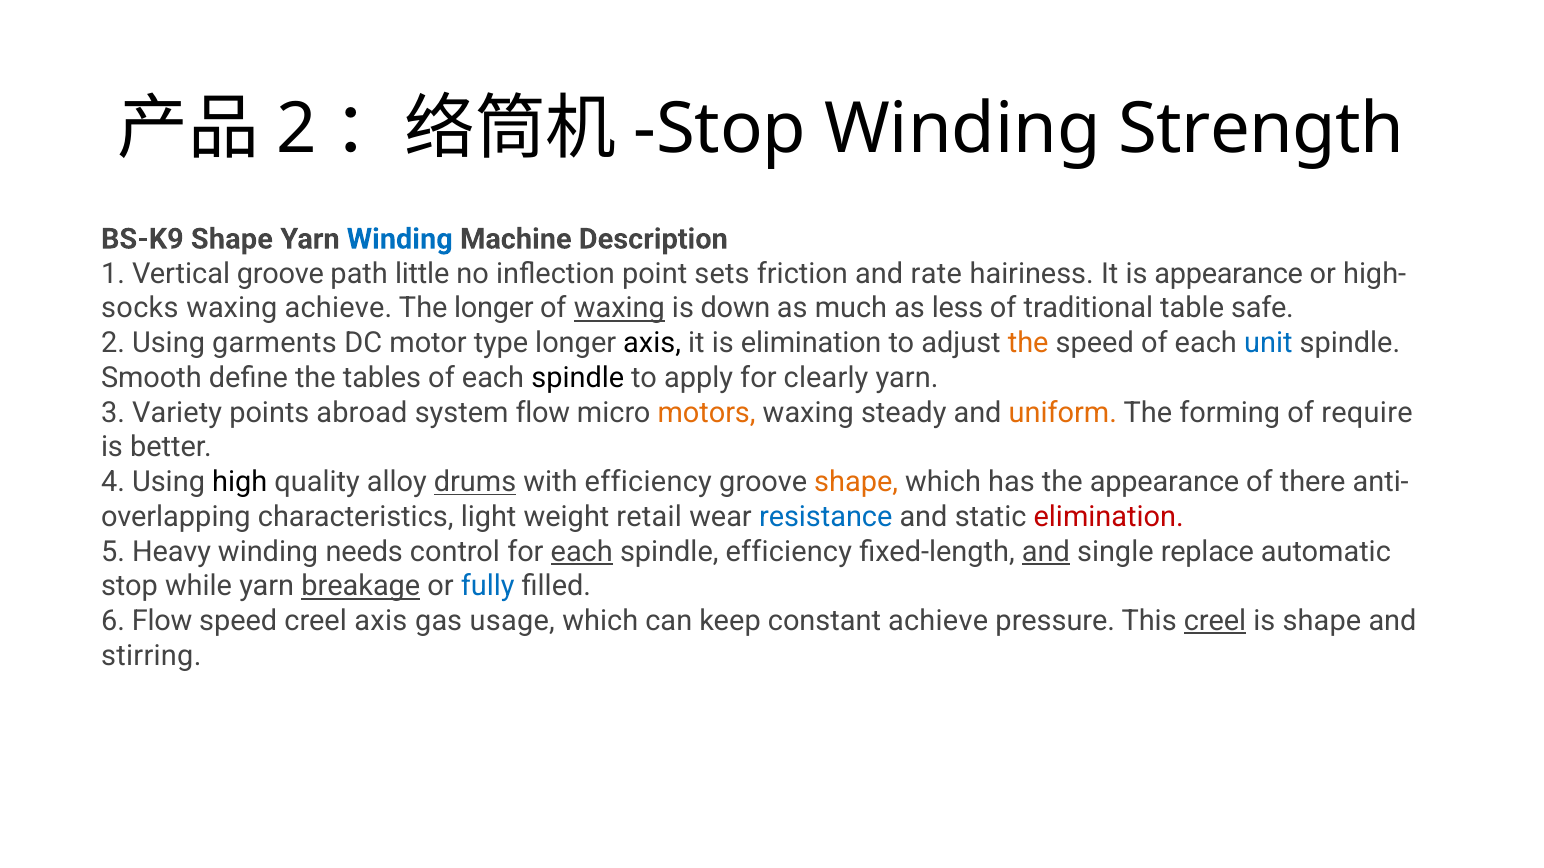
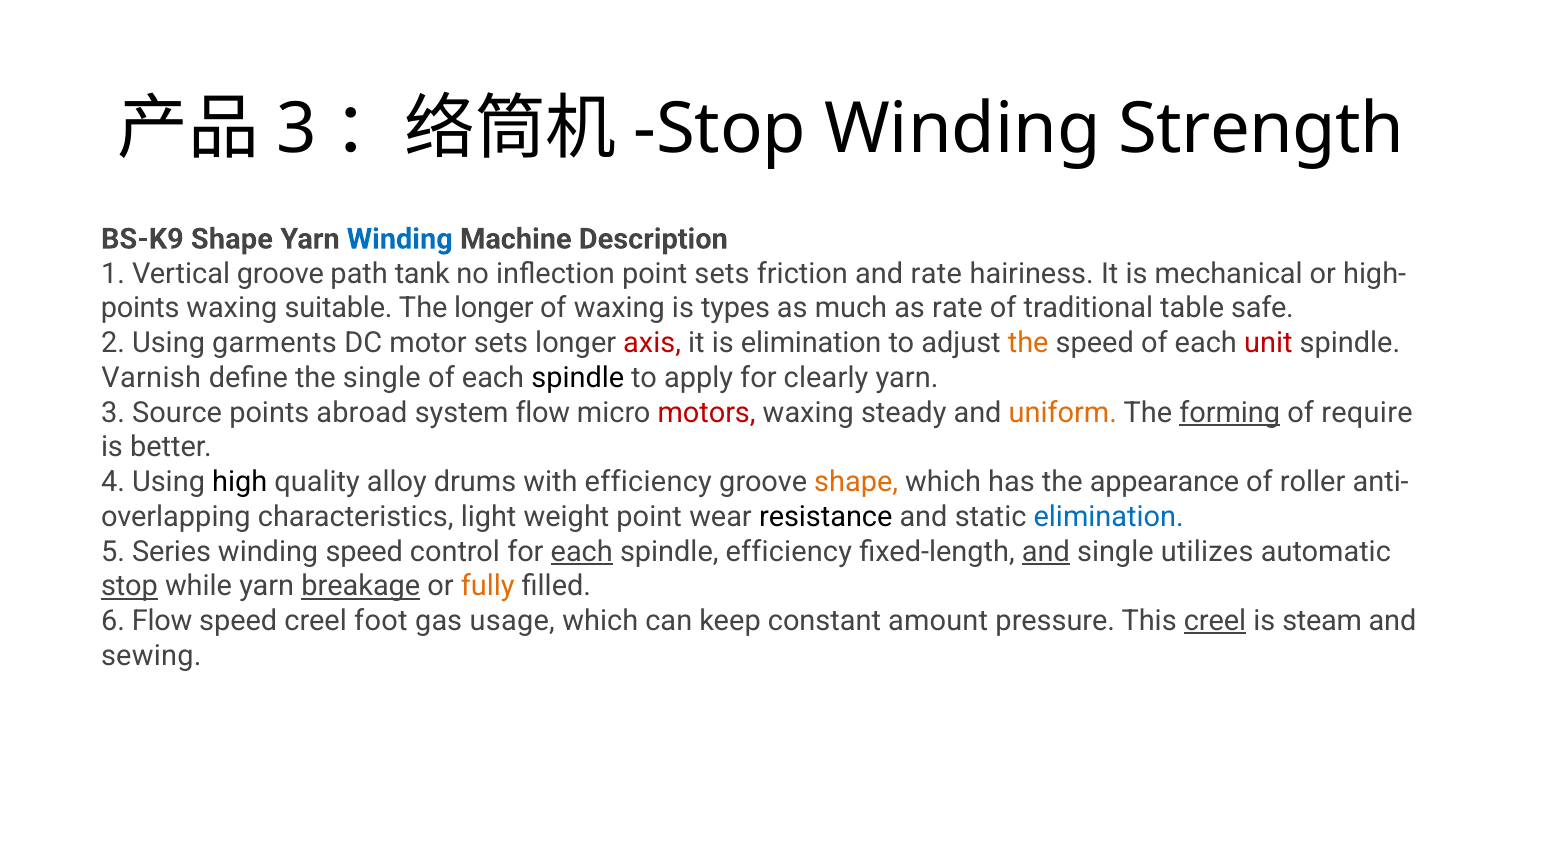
2: 2 -> 3 (297, 130)
little: little -> tank (422, 274)
is appearance: appearance -> mechanical (1229, 274)
socks: socks -> points (140, 309)
waxing achieve: achieve -> suitable (339, 309)
waxing underline: present -> none (619, 309)
down: down -> types (736, 309)
as less: less -> rate (957, 309)
motor type: type -> sets (501, 343)
axis colour: black -> red (652, 343)
unit colour: blue -> red (1268, 343)
Smooth: Smooth -> Varnish (151, 378)
the tables: tables -> single (382, 378)
Variety: Variety -> Source (177, 413)
motors colour: orange -> red (707, 413)
forming underline: none -> present (1230, 413)
drums underline: present -> none (475, 482)
there: there -> roller (1313, 482)
weight retail: retail -> point (649, 517)
resistance colour: blue -> black (826, 517)
elimination colour: red -> blue (1109, 517)
Heavy: Heavy -> Series (172, 552)
winding needs: needs -> speed (364, 552)
replace: replace -> utilizes (1207, 552)
stop underline: none -> present (129, 587)
fully colour: blue -> orange (488, 587)
creel axis: axis -> foot (381, 621)
constant achieve: achieve -> amount (938, 621)
is shape: shape -> steam (1322, 621)
stirring: stirring -> sewing (151, 656)
